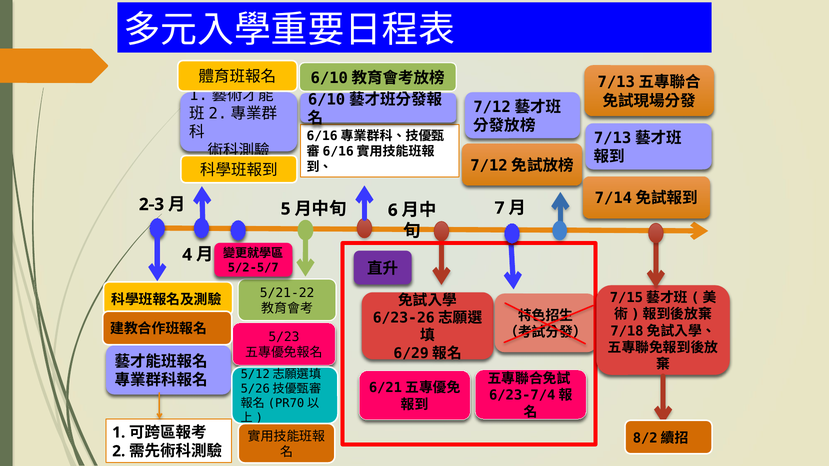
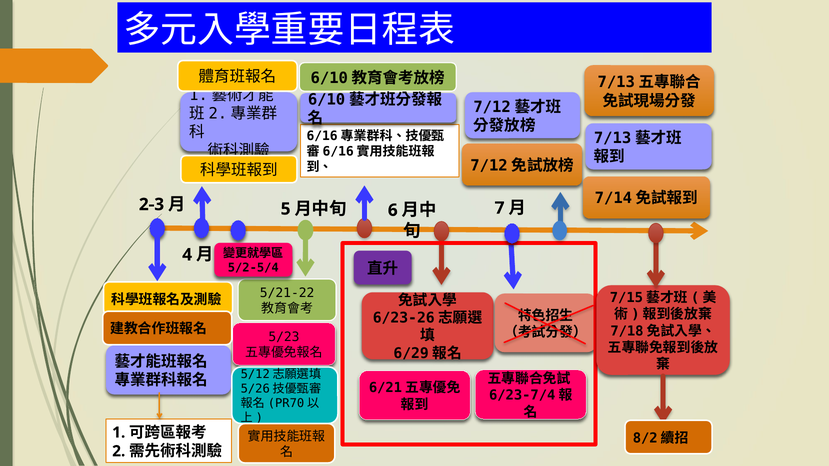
5/2-5/7: 5/2-5/7 -> 5/2-5/4 (253, 268)
